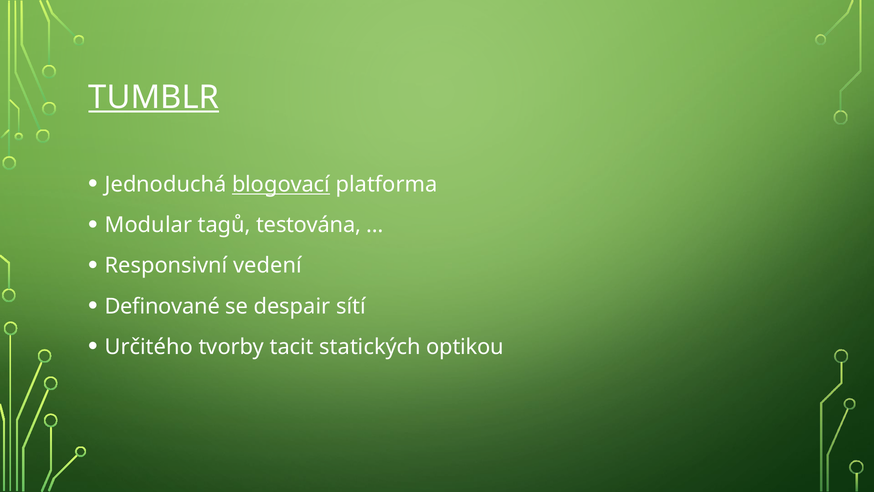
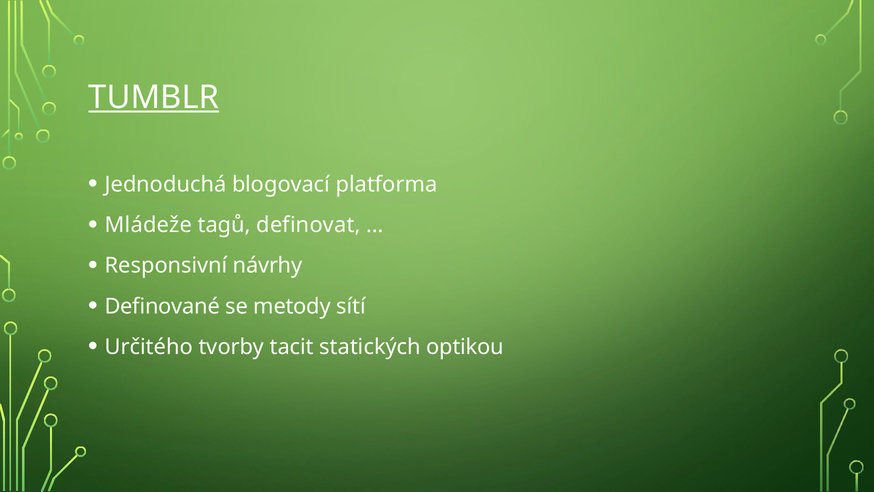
blogovací underline: present -> none (281, 184)
Modular: Modular -> Mládeže (148, 225)
testována: testována -> definovat (308, 225)
vedení: vedení -> návrhy (268, 266)
despair: despair -> metody (292, 306)
